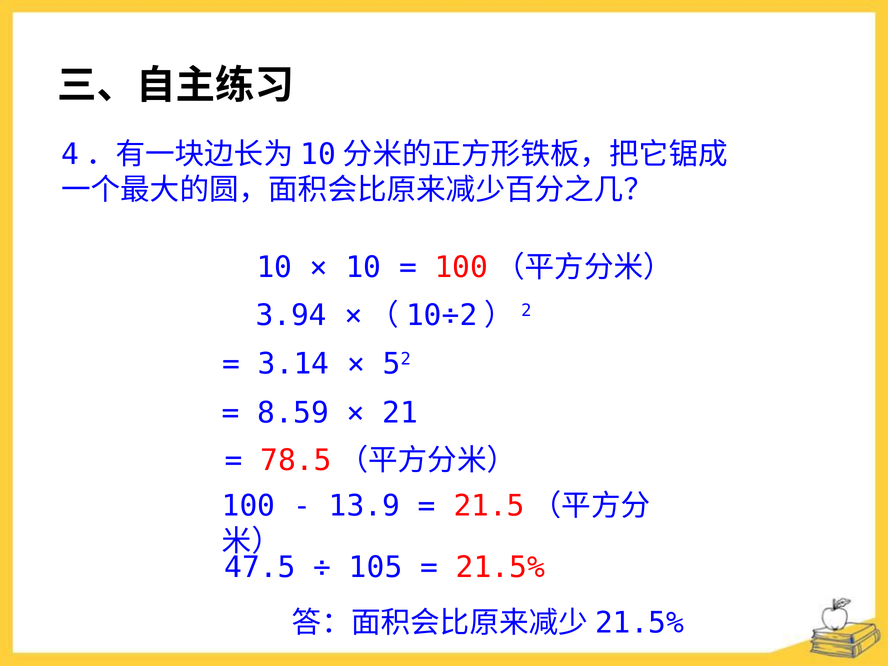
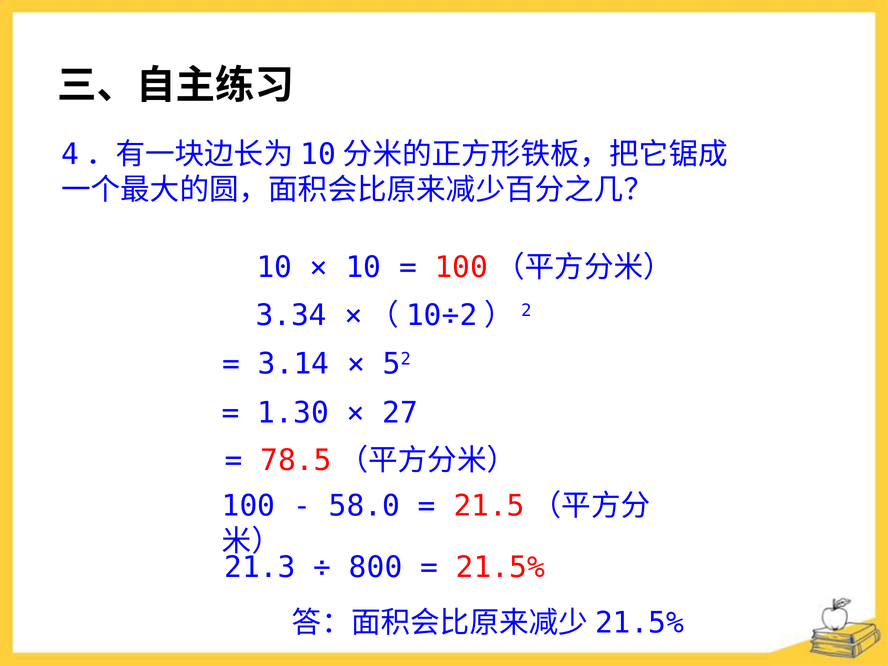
3.94: 3.94 -> 3.34 (291, 315)
8.59: 8.59 -> 1.30 (293, 413)
21: 21 -> 27 (400, 413)
13.9: 13.9 -> 58.0 (364, 506)
47.5: 47.5 -> 21.3 (260, 567)
105: 105 -> 800 (376, 567)
